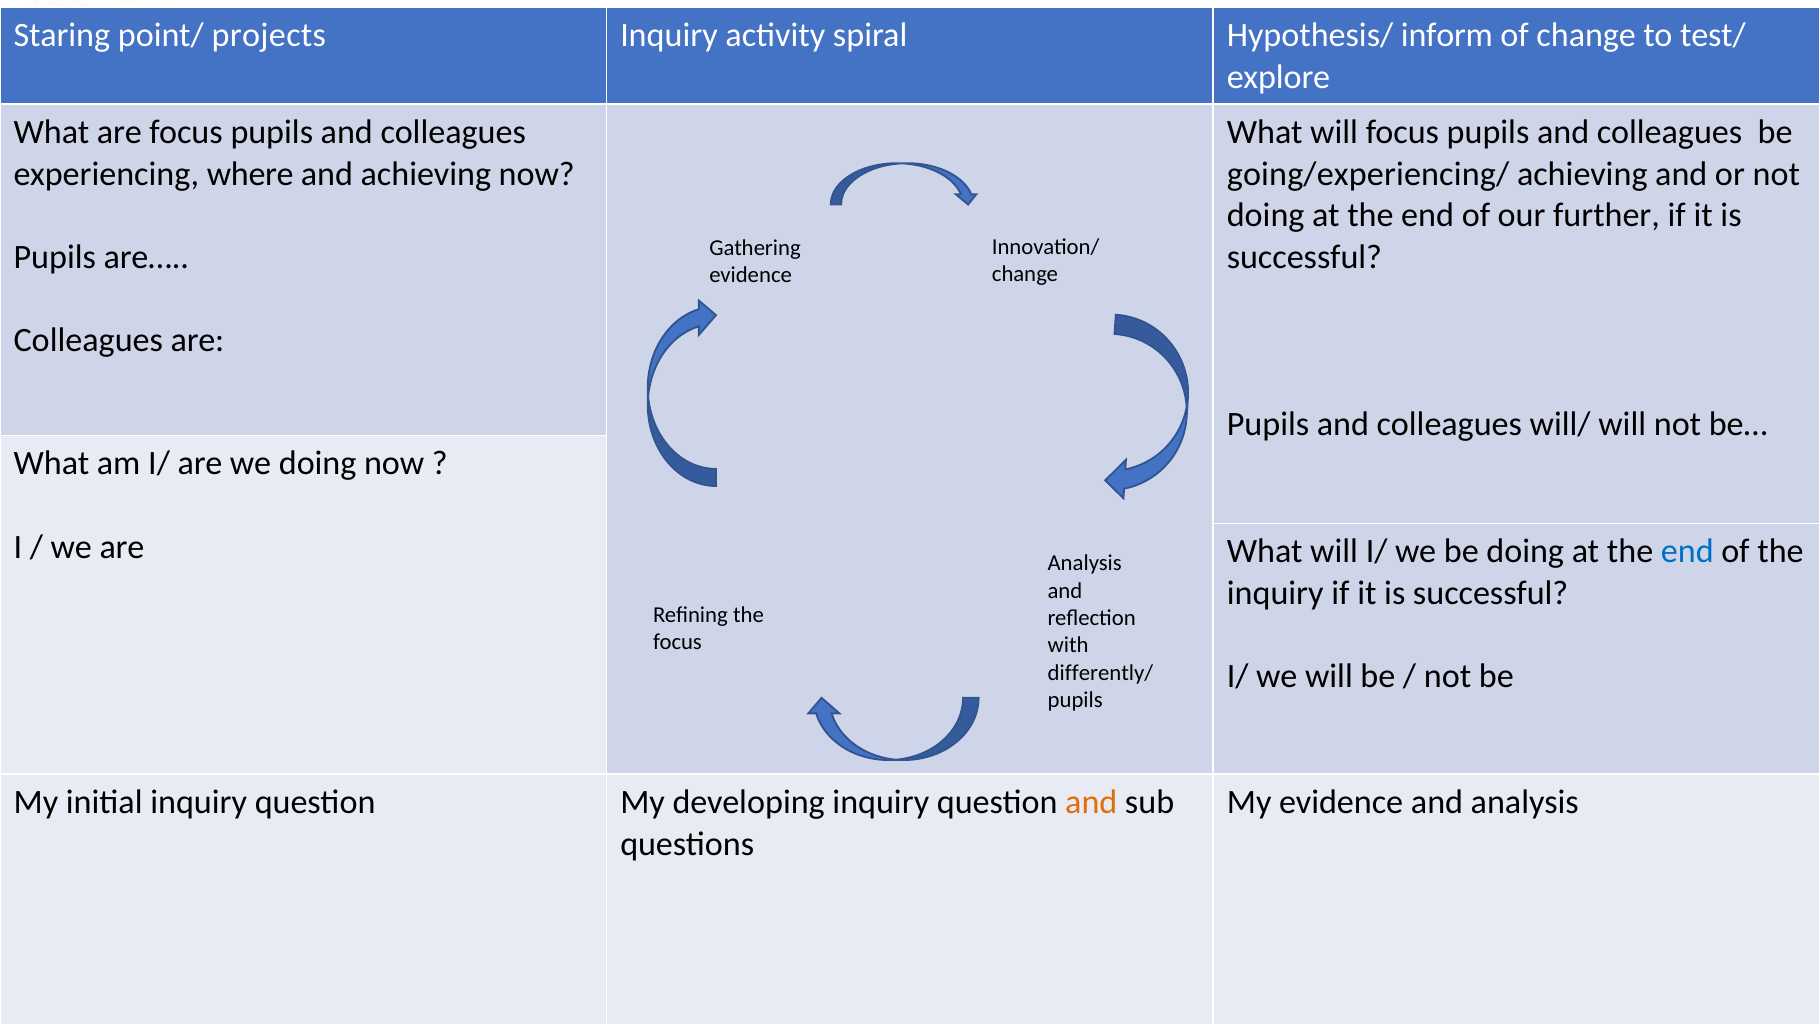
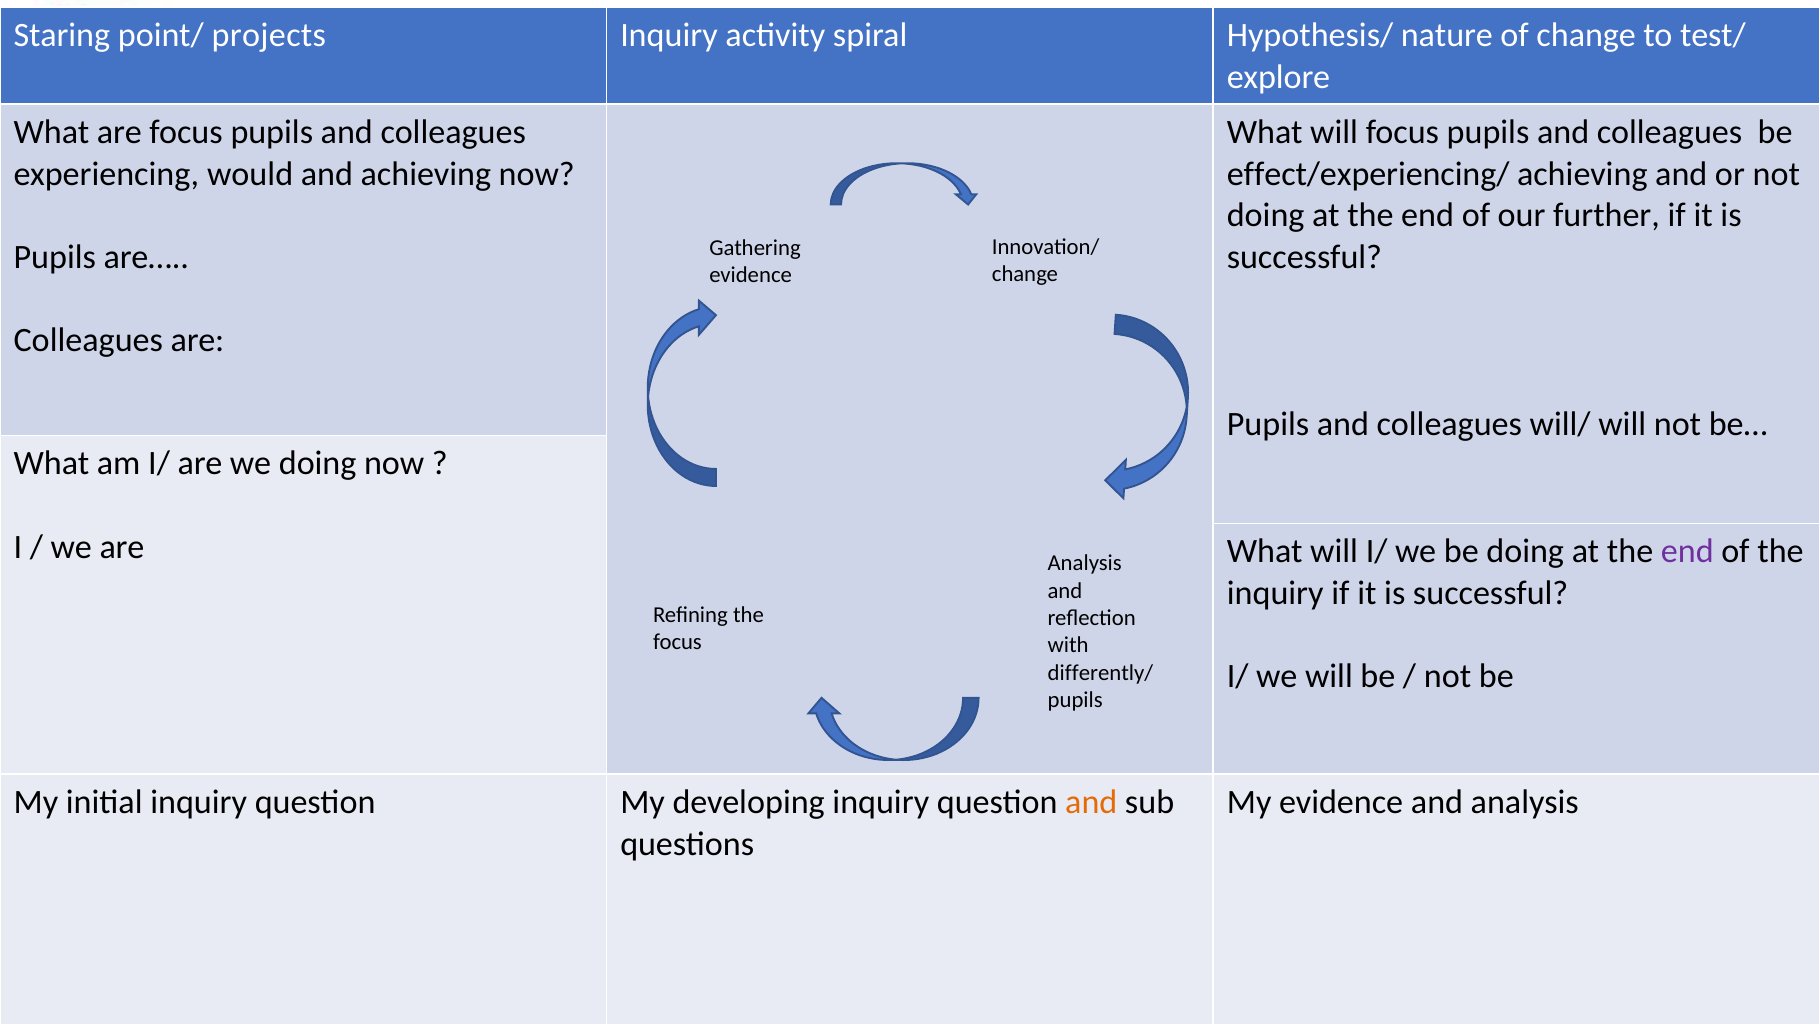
inform: inform -> nature (1447, 35)
where: where -> would (250, 174)
going/experiencing/: going/experiencing/ -> effect/experiencing/ (1368, 174)
end colour: blue -> purple (1687, 552)
